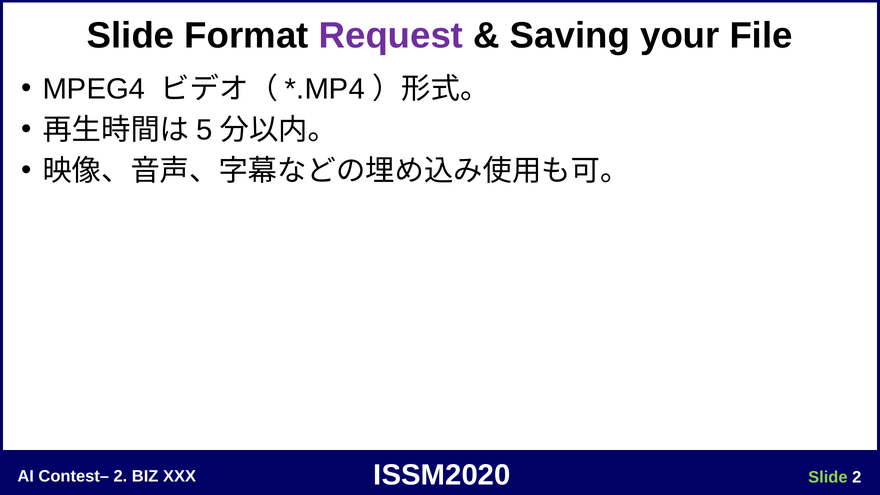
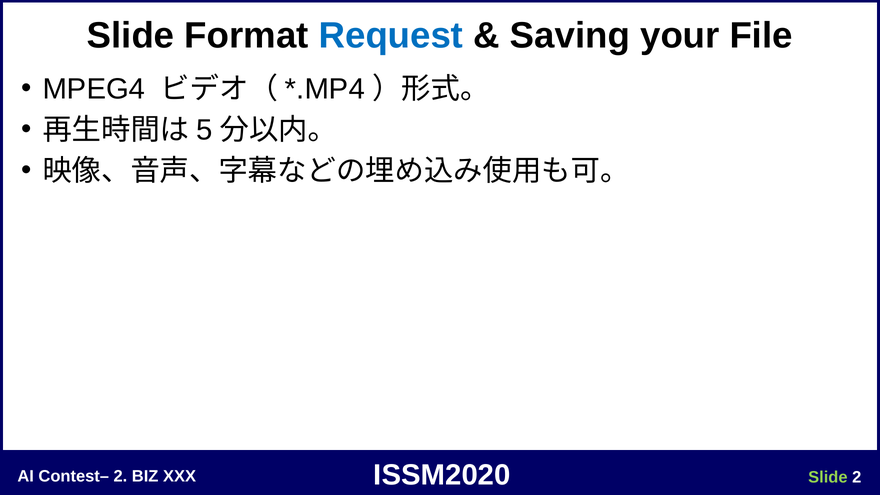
Request colour: purple -> blue (391, 36)
